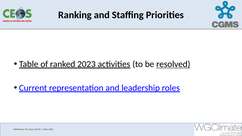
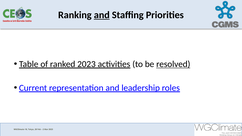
and underline: none -> present (102, 15)
